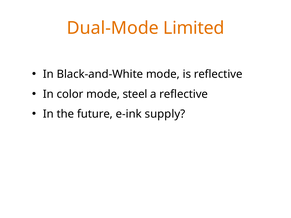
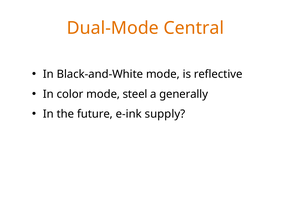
Limited: Limited -> Central (194, 28)
a reflective: reflective -> generally (184, 94)
